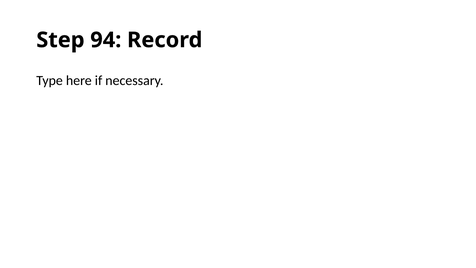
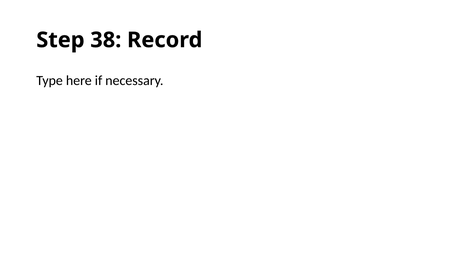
94: 94 -> 38 (106, 40)
